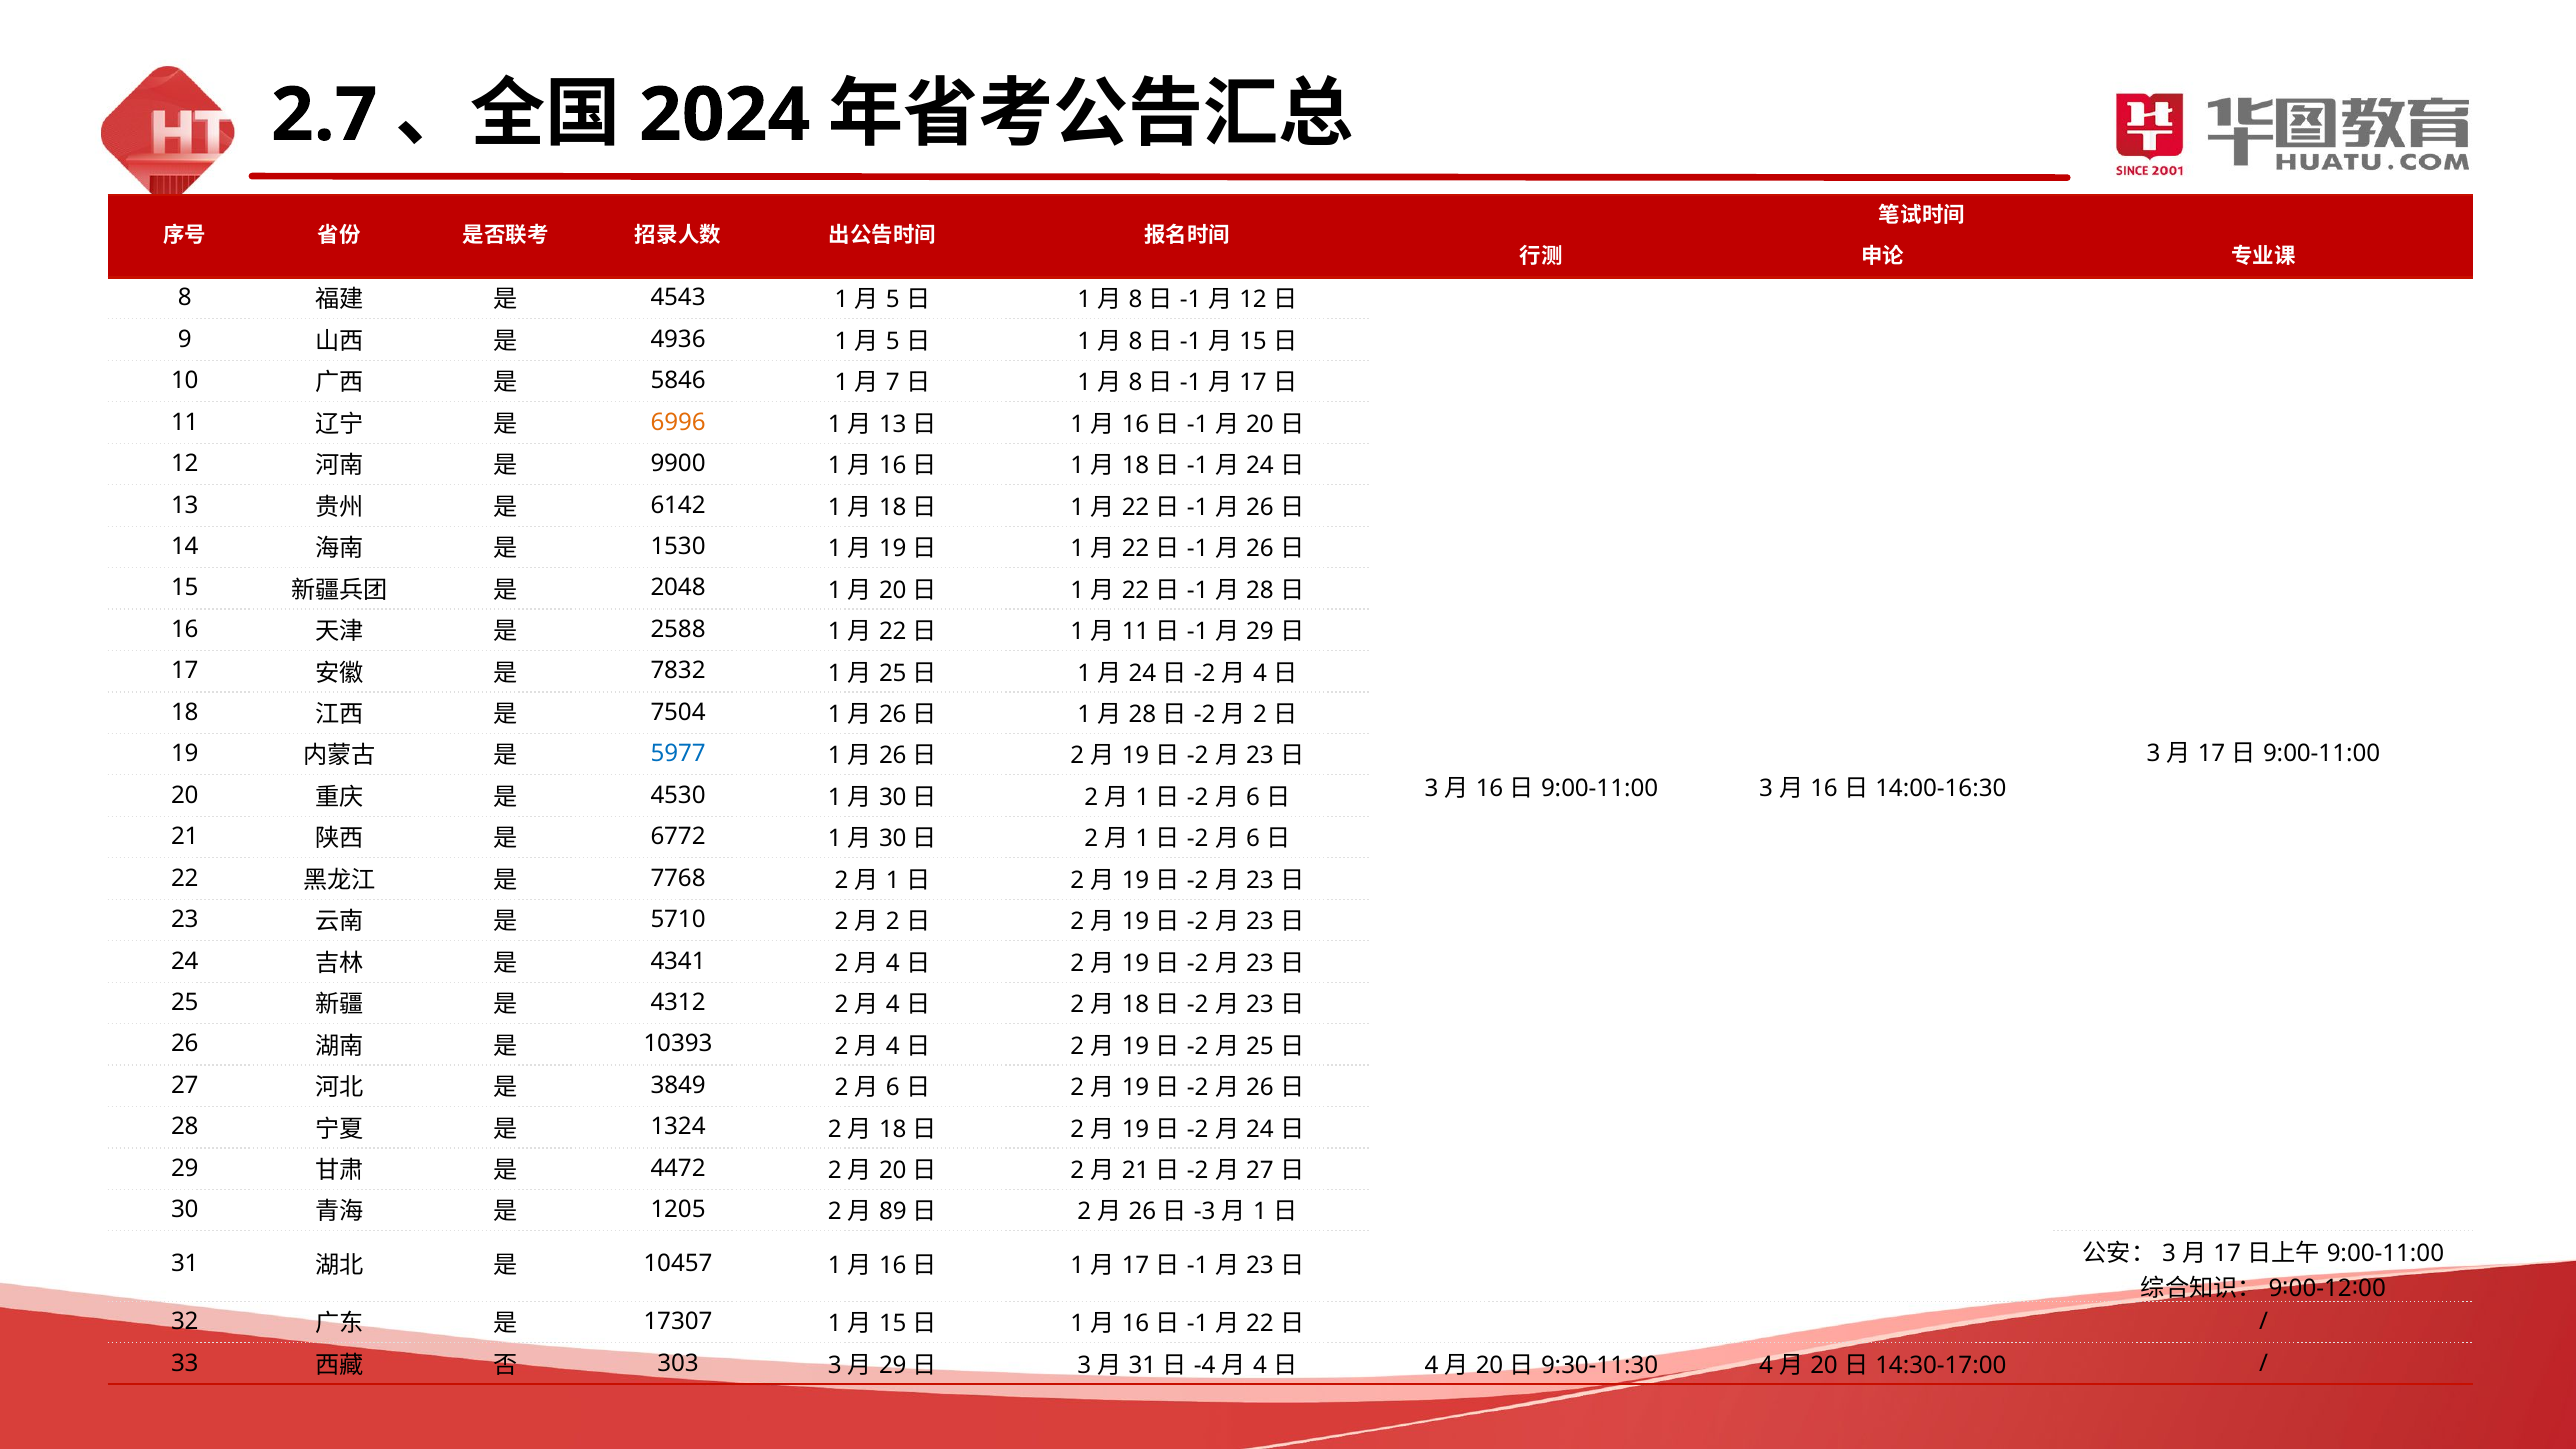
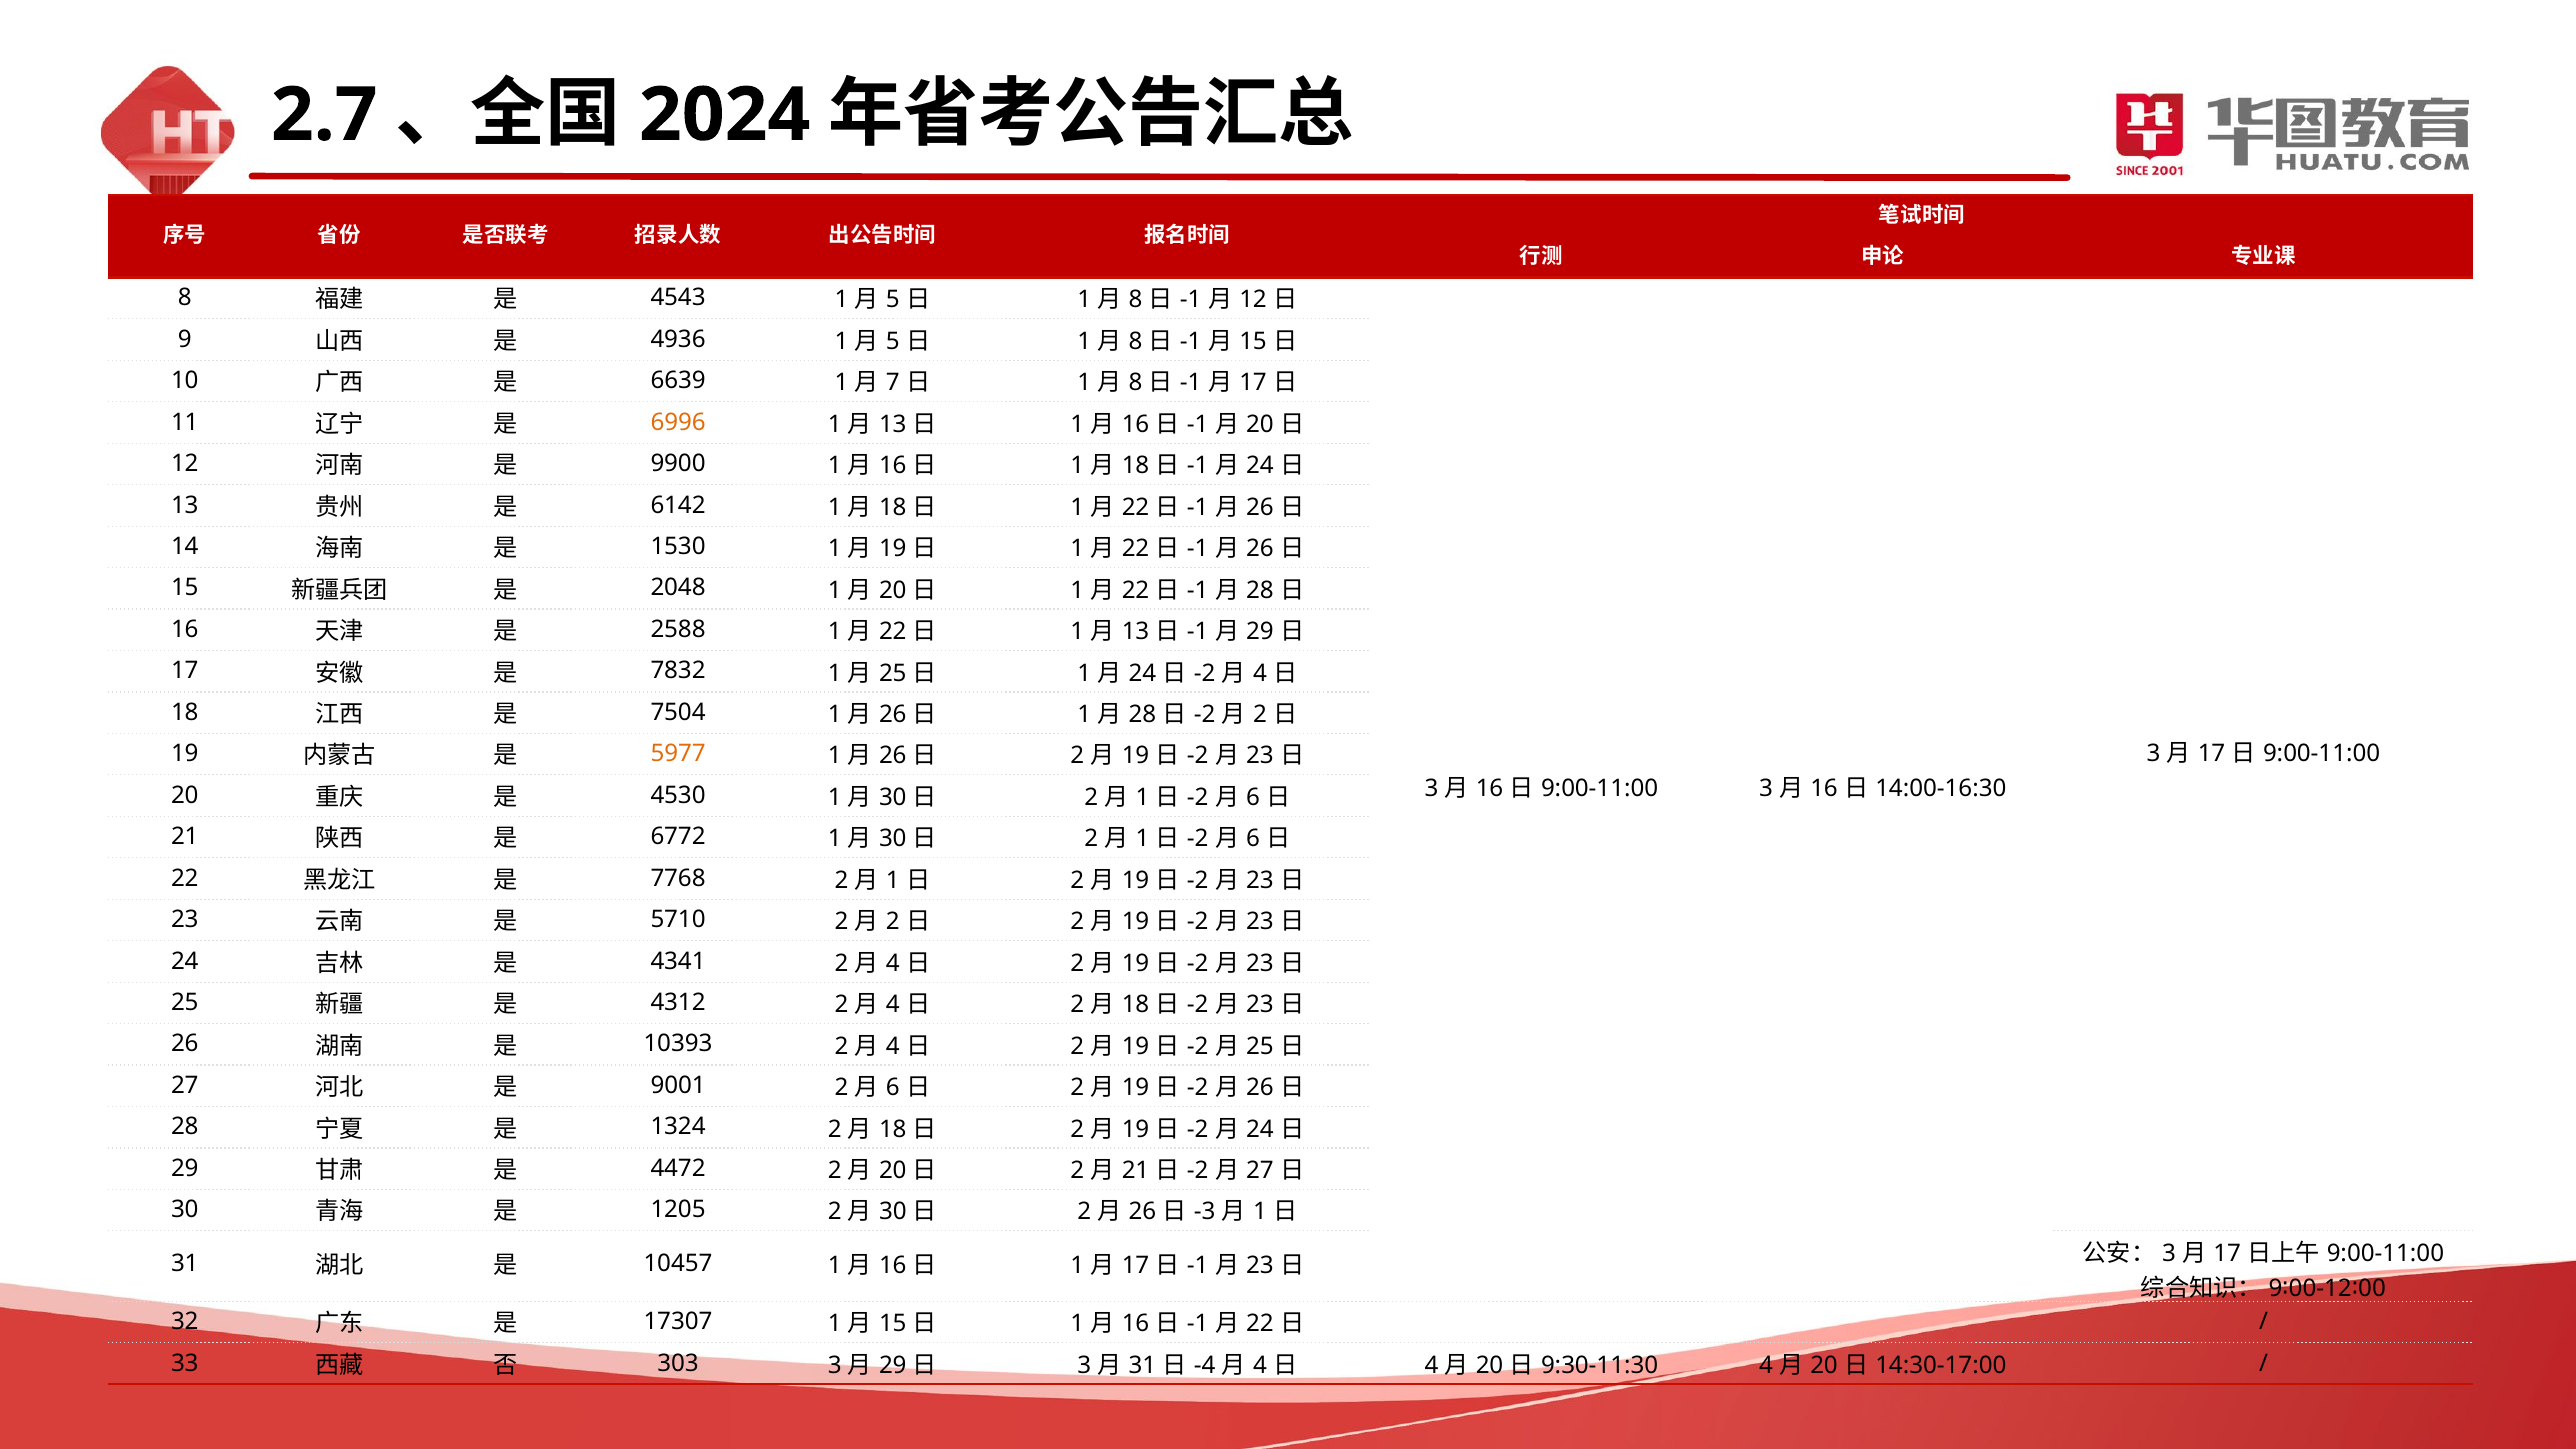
5846: 5846 -> 6639 (678, 381)
11: 11 -> 13 (1136, 632)
5977 colour: blue -> orange (678, 754)
3849: 3849 -> 9001 (678, 1085)
89: 89 -> 30 (893, 1212)
